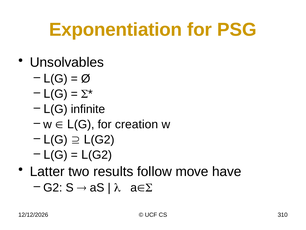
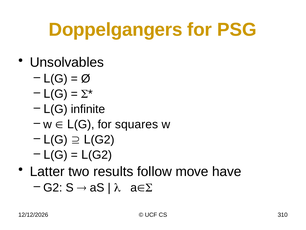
Exponentiation: Exponentiation -> Doppelgangers (116, 30)
creation: creation -> squares (137, 124)
